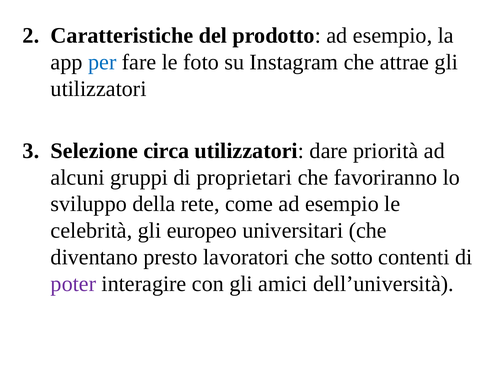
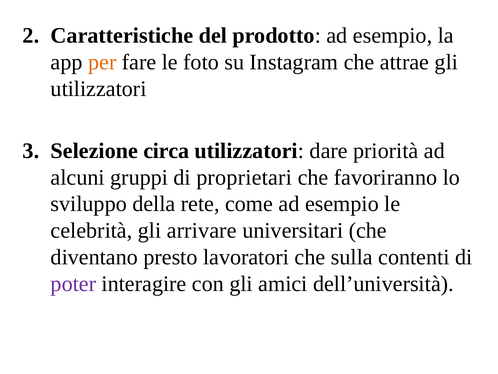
per colour: blue -> orange (102, 62)
europeo: europeo -> arrivare (202, 230)
sotto: sotto -> sulla (352, 257)
